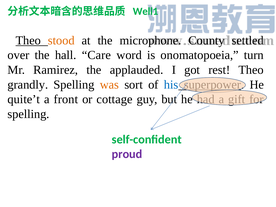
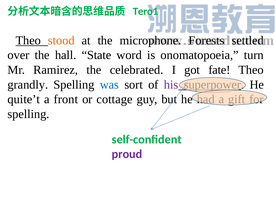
Well1: Well1 -> Tero1 (145, 11)
County: County -> Forests (206, 40)
Care: Care -> State (97, 55)
applauded: applauded -> celebrated (137, 70)
rest: rest -> fate (219, 70)
was colour: orange -> blue (109, 85)
his colour: blue -> purple (171, 85)
